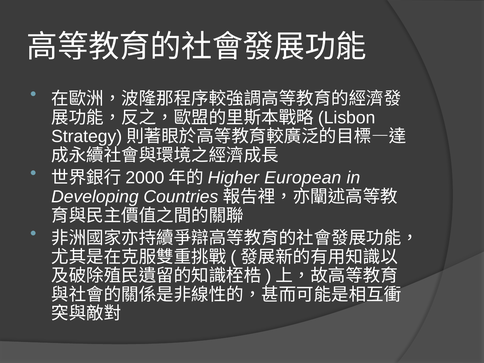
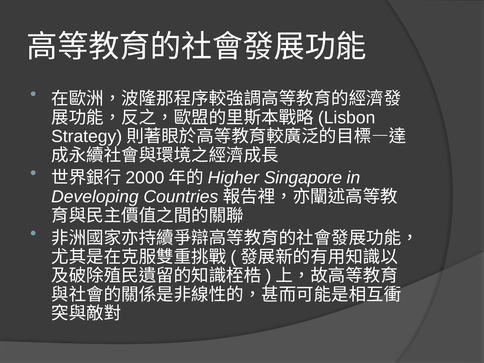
European: European -> Singapore (303, 178)
